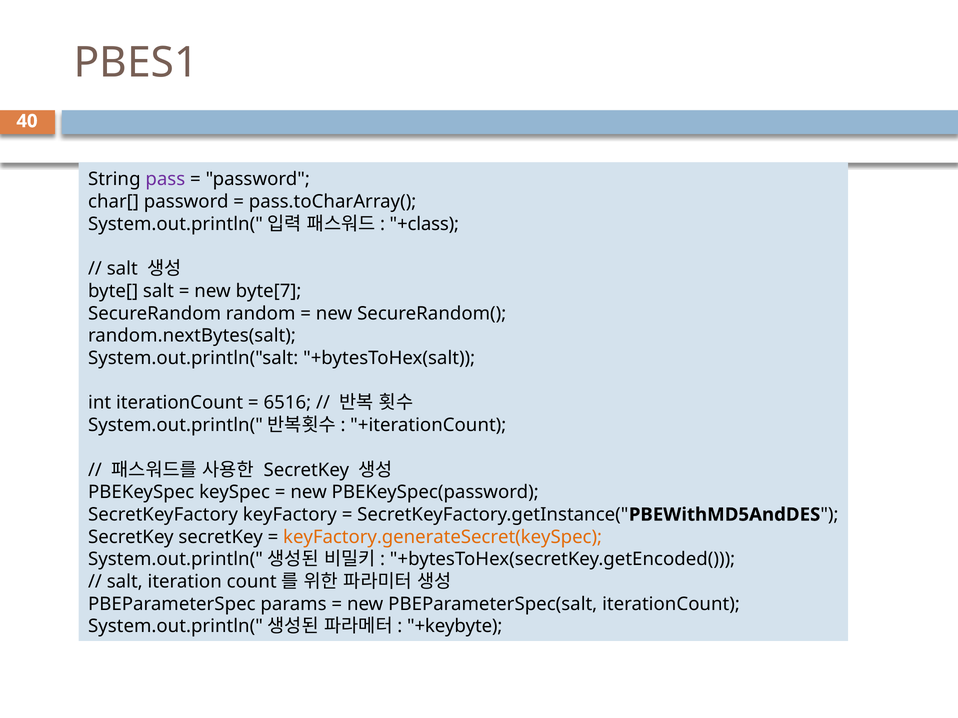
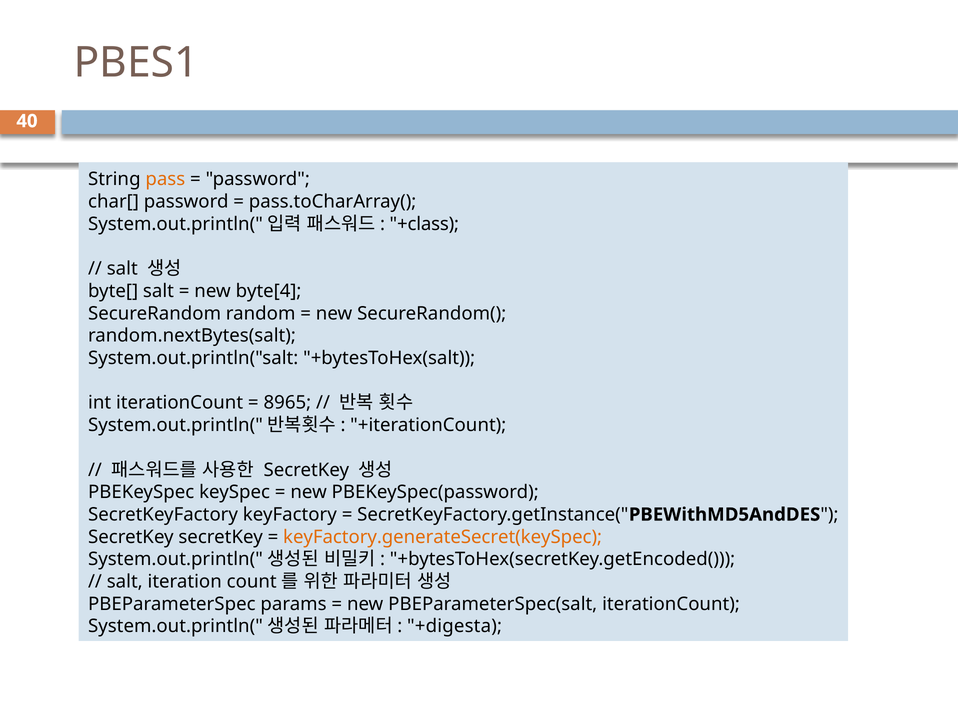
pass colour: purple -> orange (165, 179)
byte[7: byte[7 -> byte[4 (269, 291)
6516: 6516 -> 8965 (287, 403)
+keybyte: +keybyte -> +digesta (455, 627)
